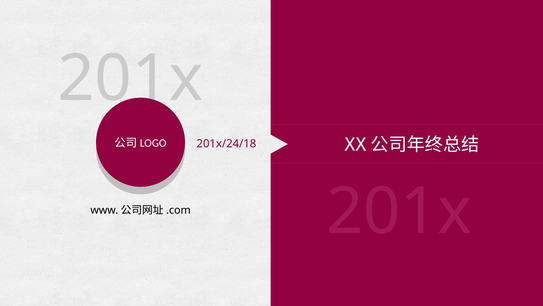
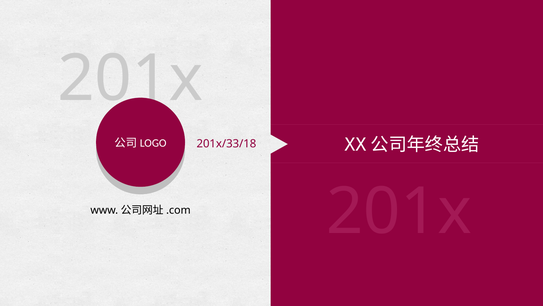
201x/24/18: 201x/24/18 -> 201x/33/18 (226, 143)
